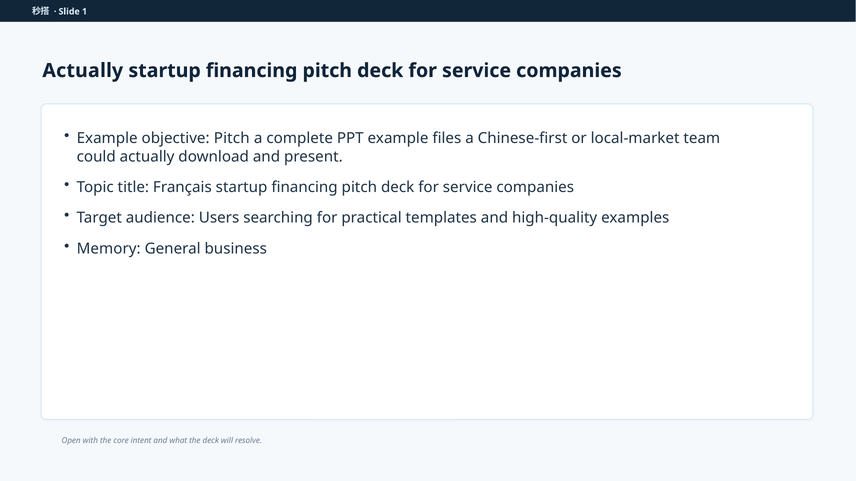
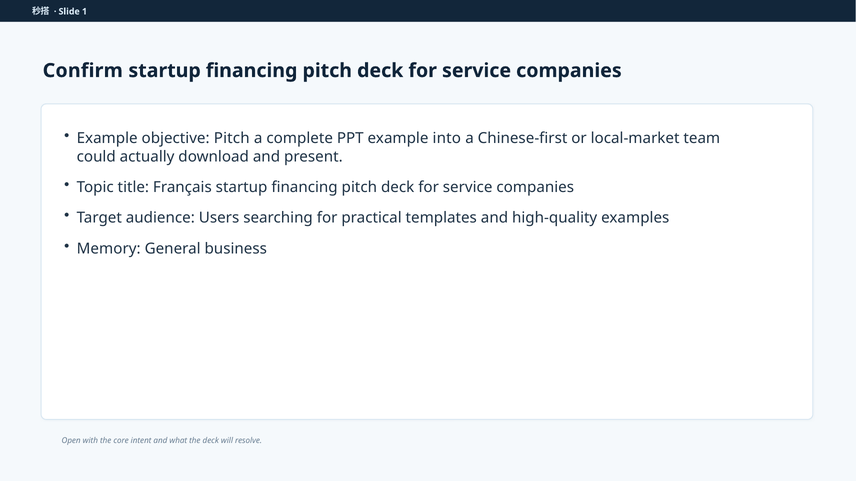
Actually: Actually -> Confirm (83, 71)
files: files -> into (447, 139)
